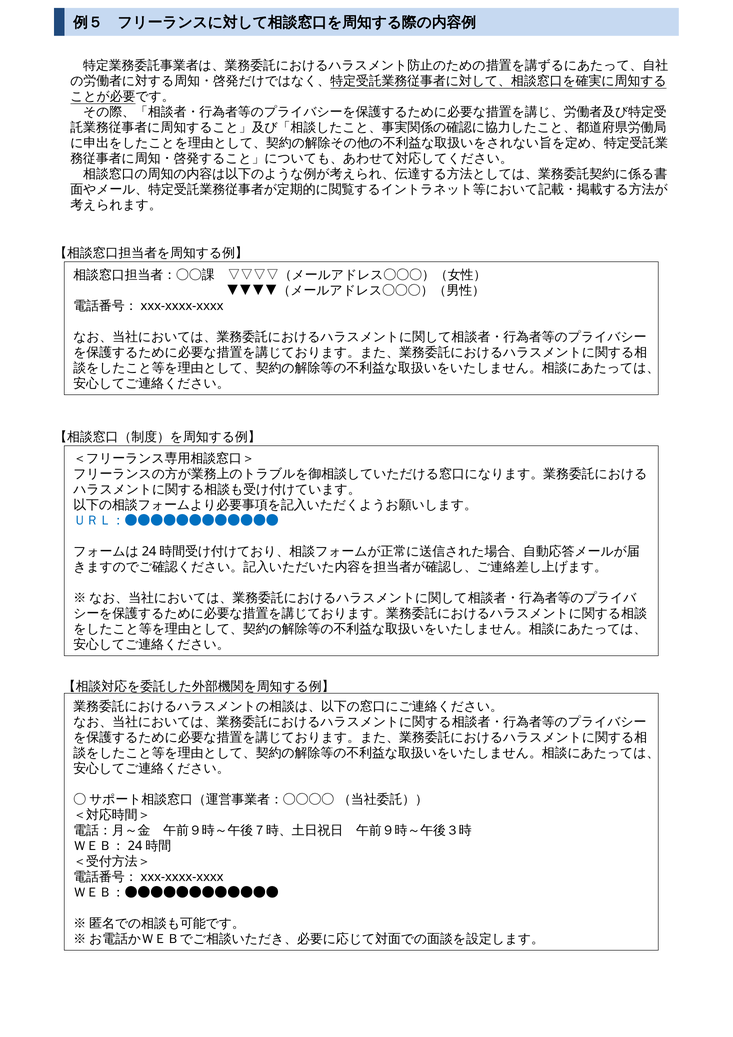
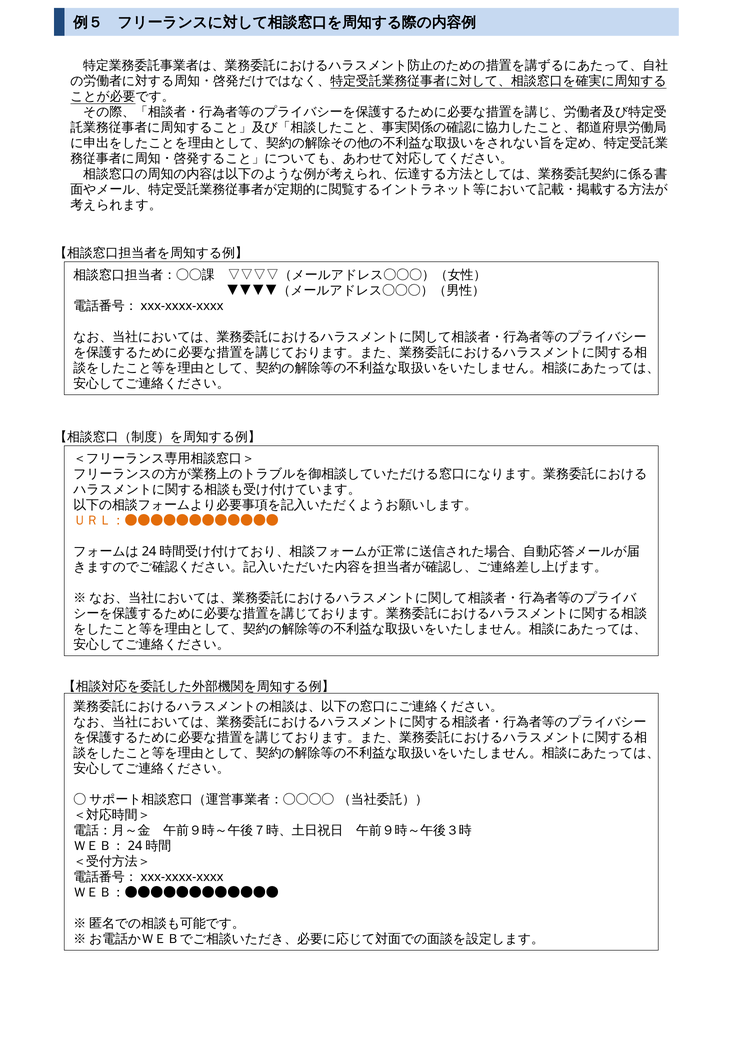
ＵＲＬ：●●●●●●●●●●●● colour: blue -> orange (176, 520)
